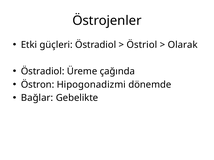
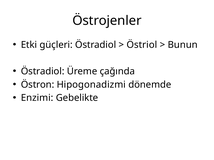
Olarak: Olarak -> Bunun (183, 45)
Bağlar: Bağlar -> Enzimi (37, 98)
